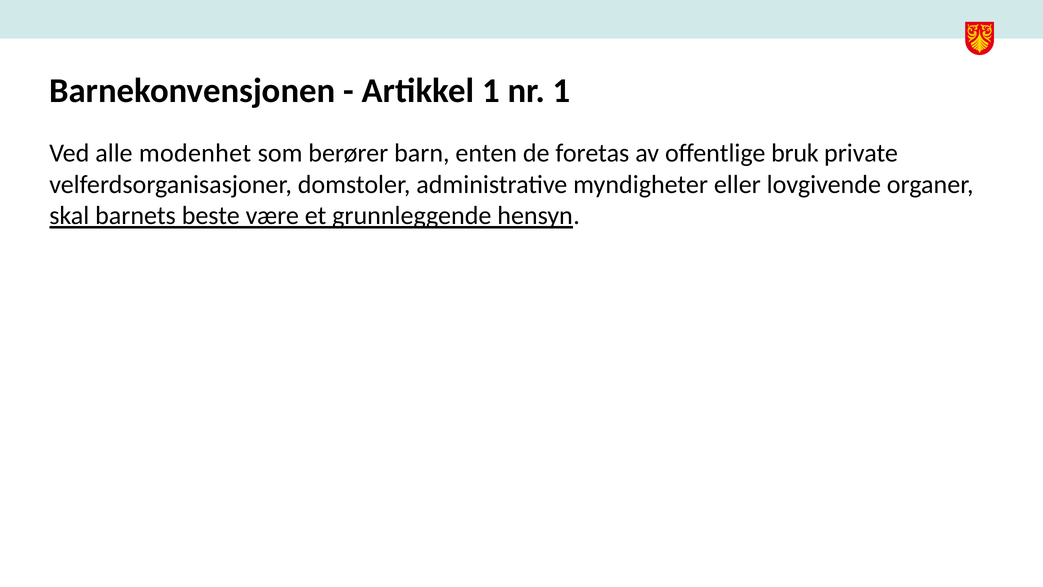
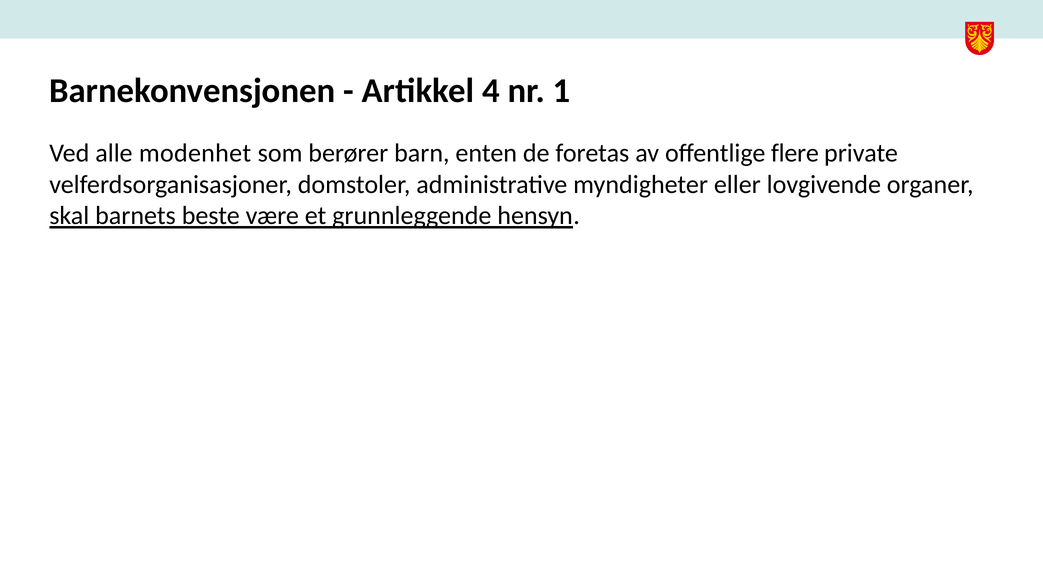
Artikkel 1: 1 -> 4 (491, 91)
bruk: bruk -> flere (795, 153)
